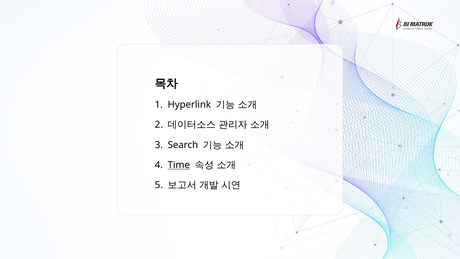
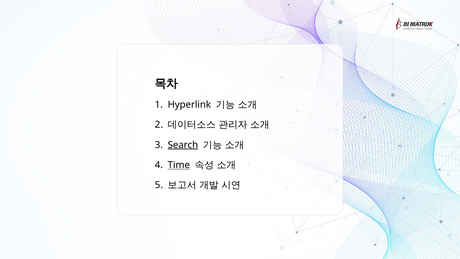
Search underline: none -> present (183, 145)
